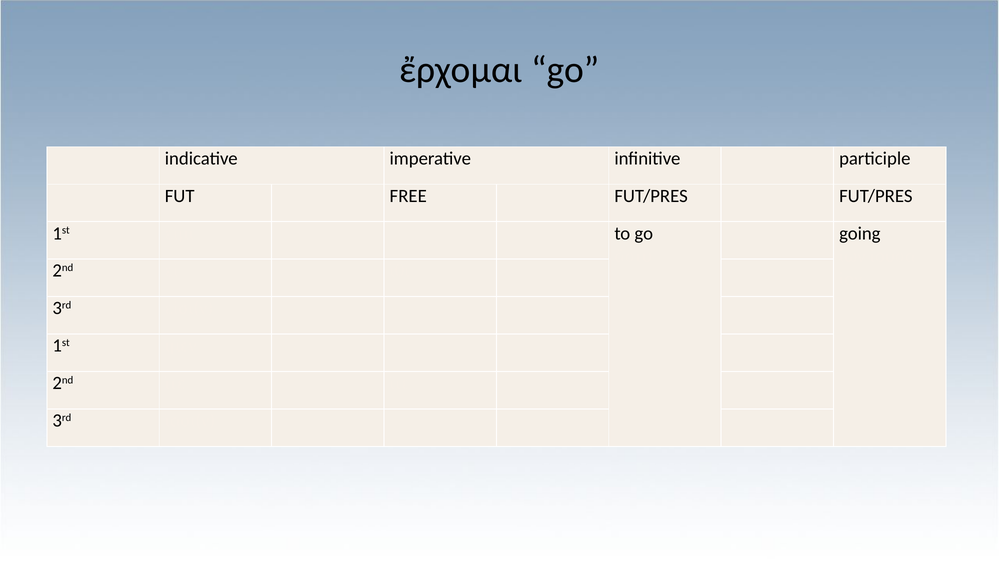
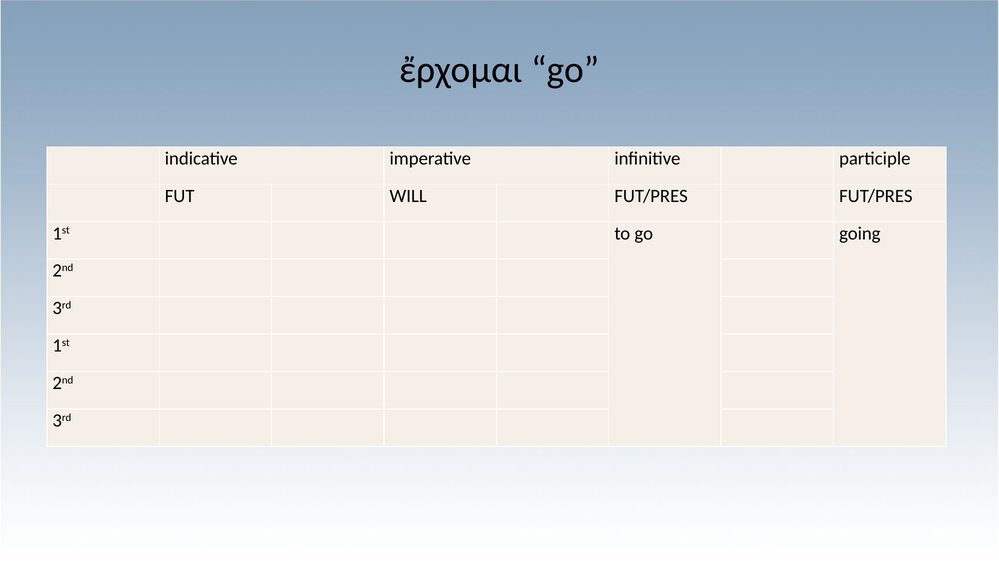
FREE: FREE -> WILL (408, 196)
